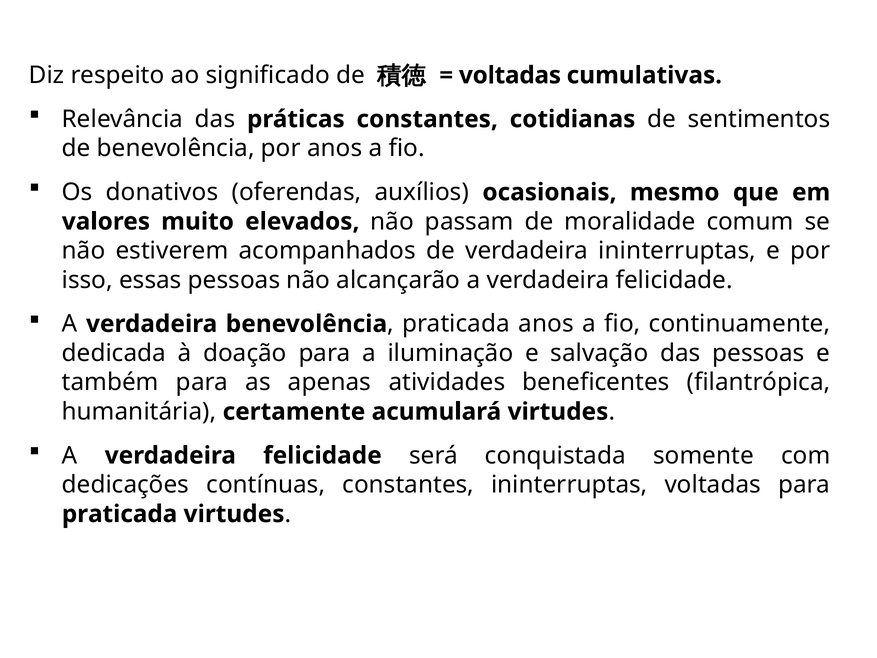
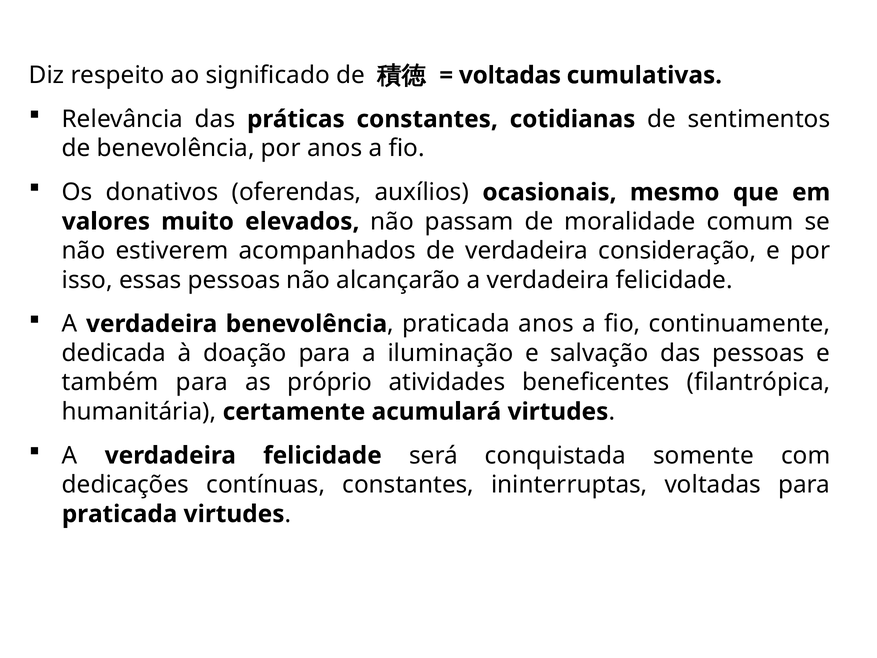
verdadeira ininterruptas: ininterruptas -> consideração (677, 251)
apenas: apenas -> próprio (330, 382)
